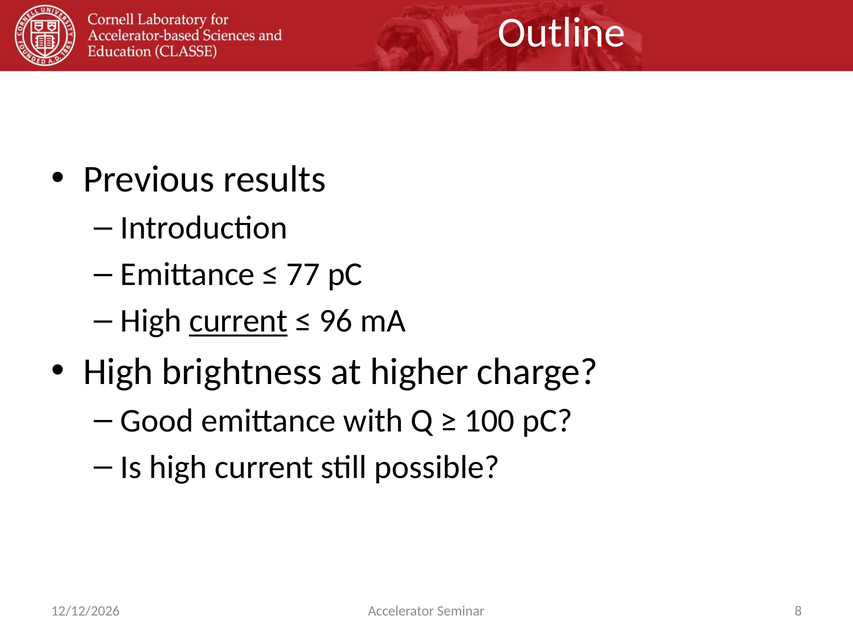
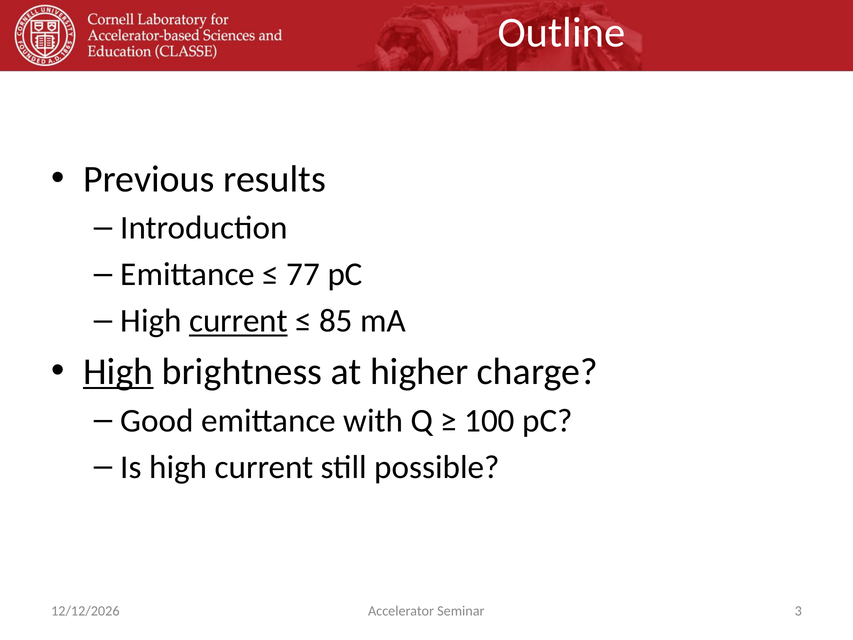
96: 96 -> 85 (336, 321)
High underline: none -> present (118, 371)
8: 8 -> 3 (798, 611)
